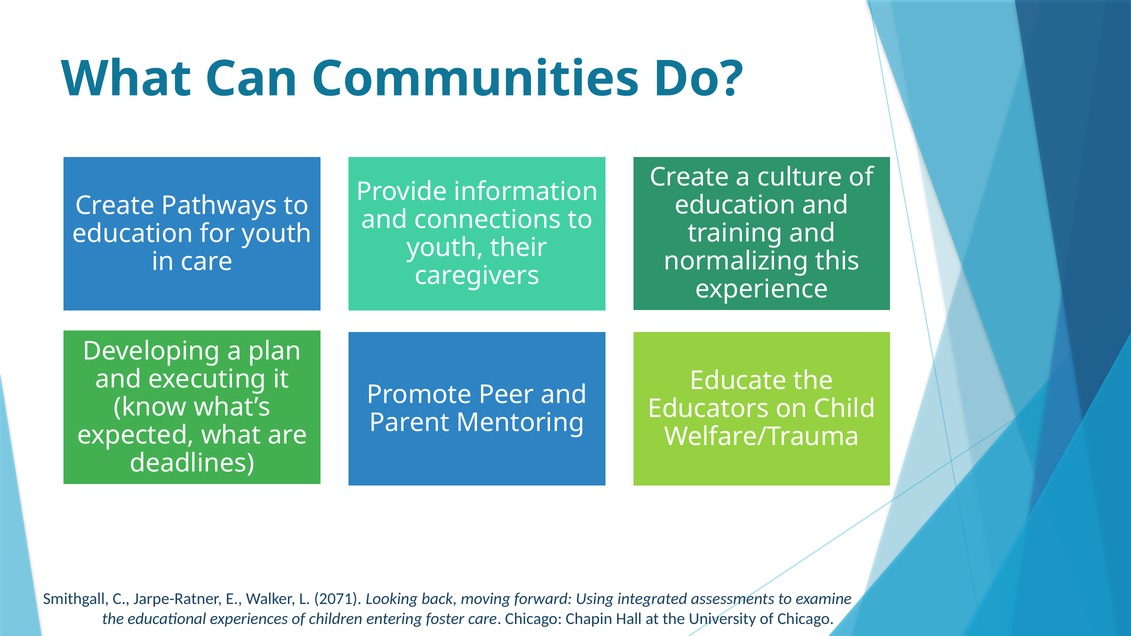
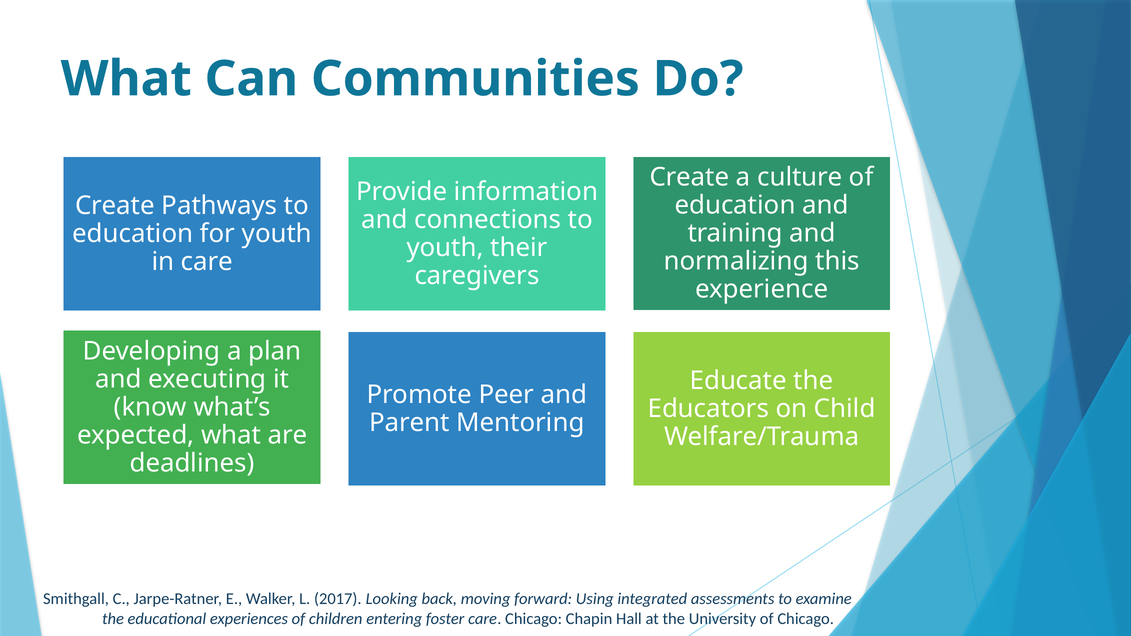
2071: 2071 -> 2017 (338, 599)
